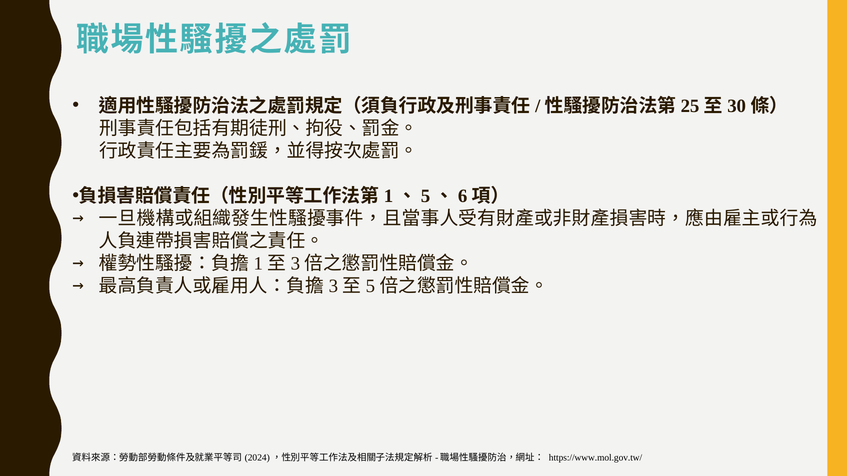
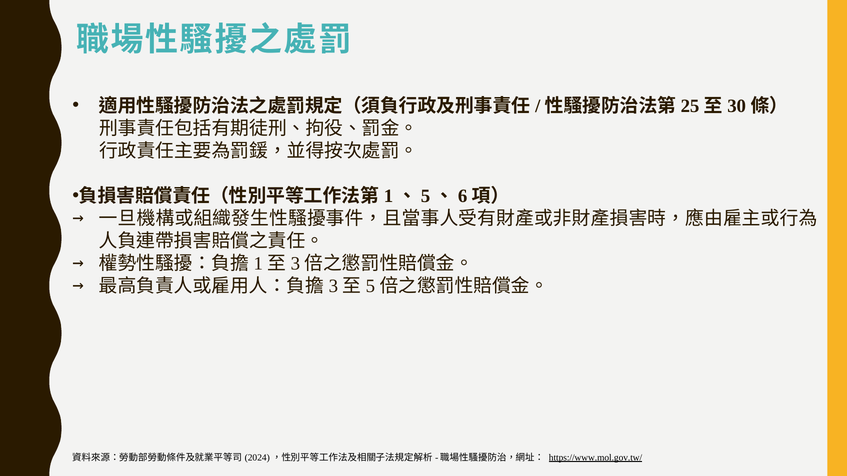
https://www.mol.gov.tw/ underline: none -> present (596, 458)
